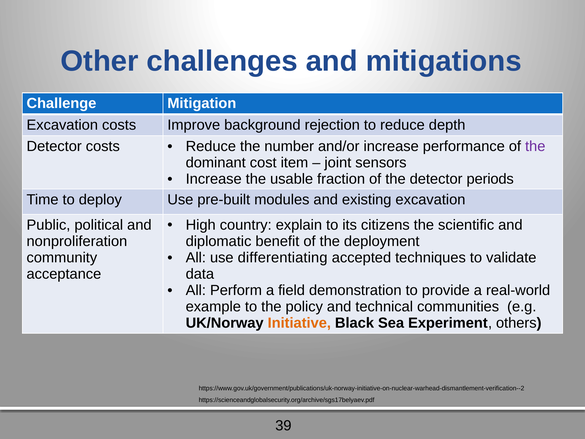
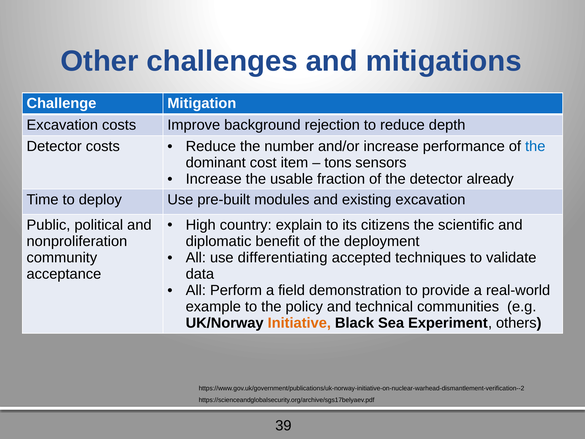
the colour: purple -> blue (535, 146)
joint: joint -> tons (338, 163)
periods: periods -> already (490, 179)
